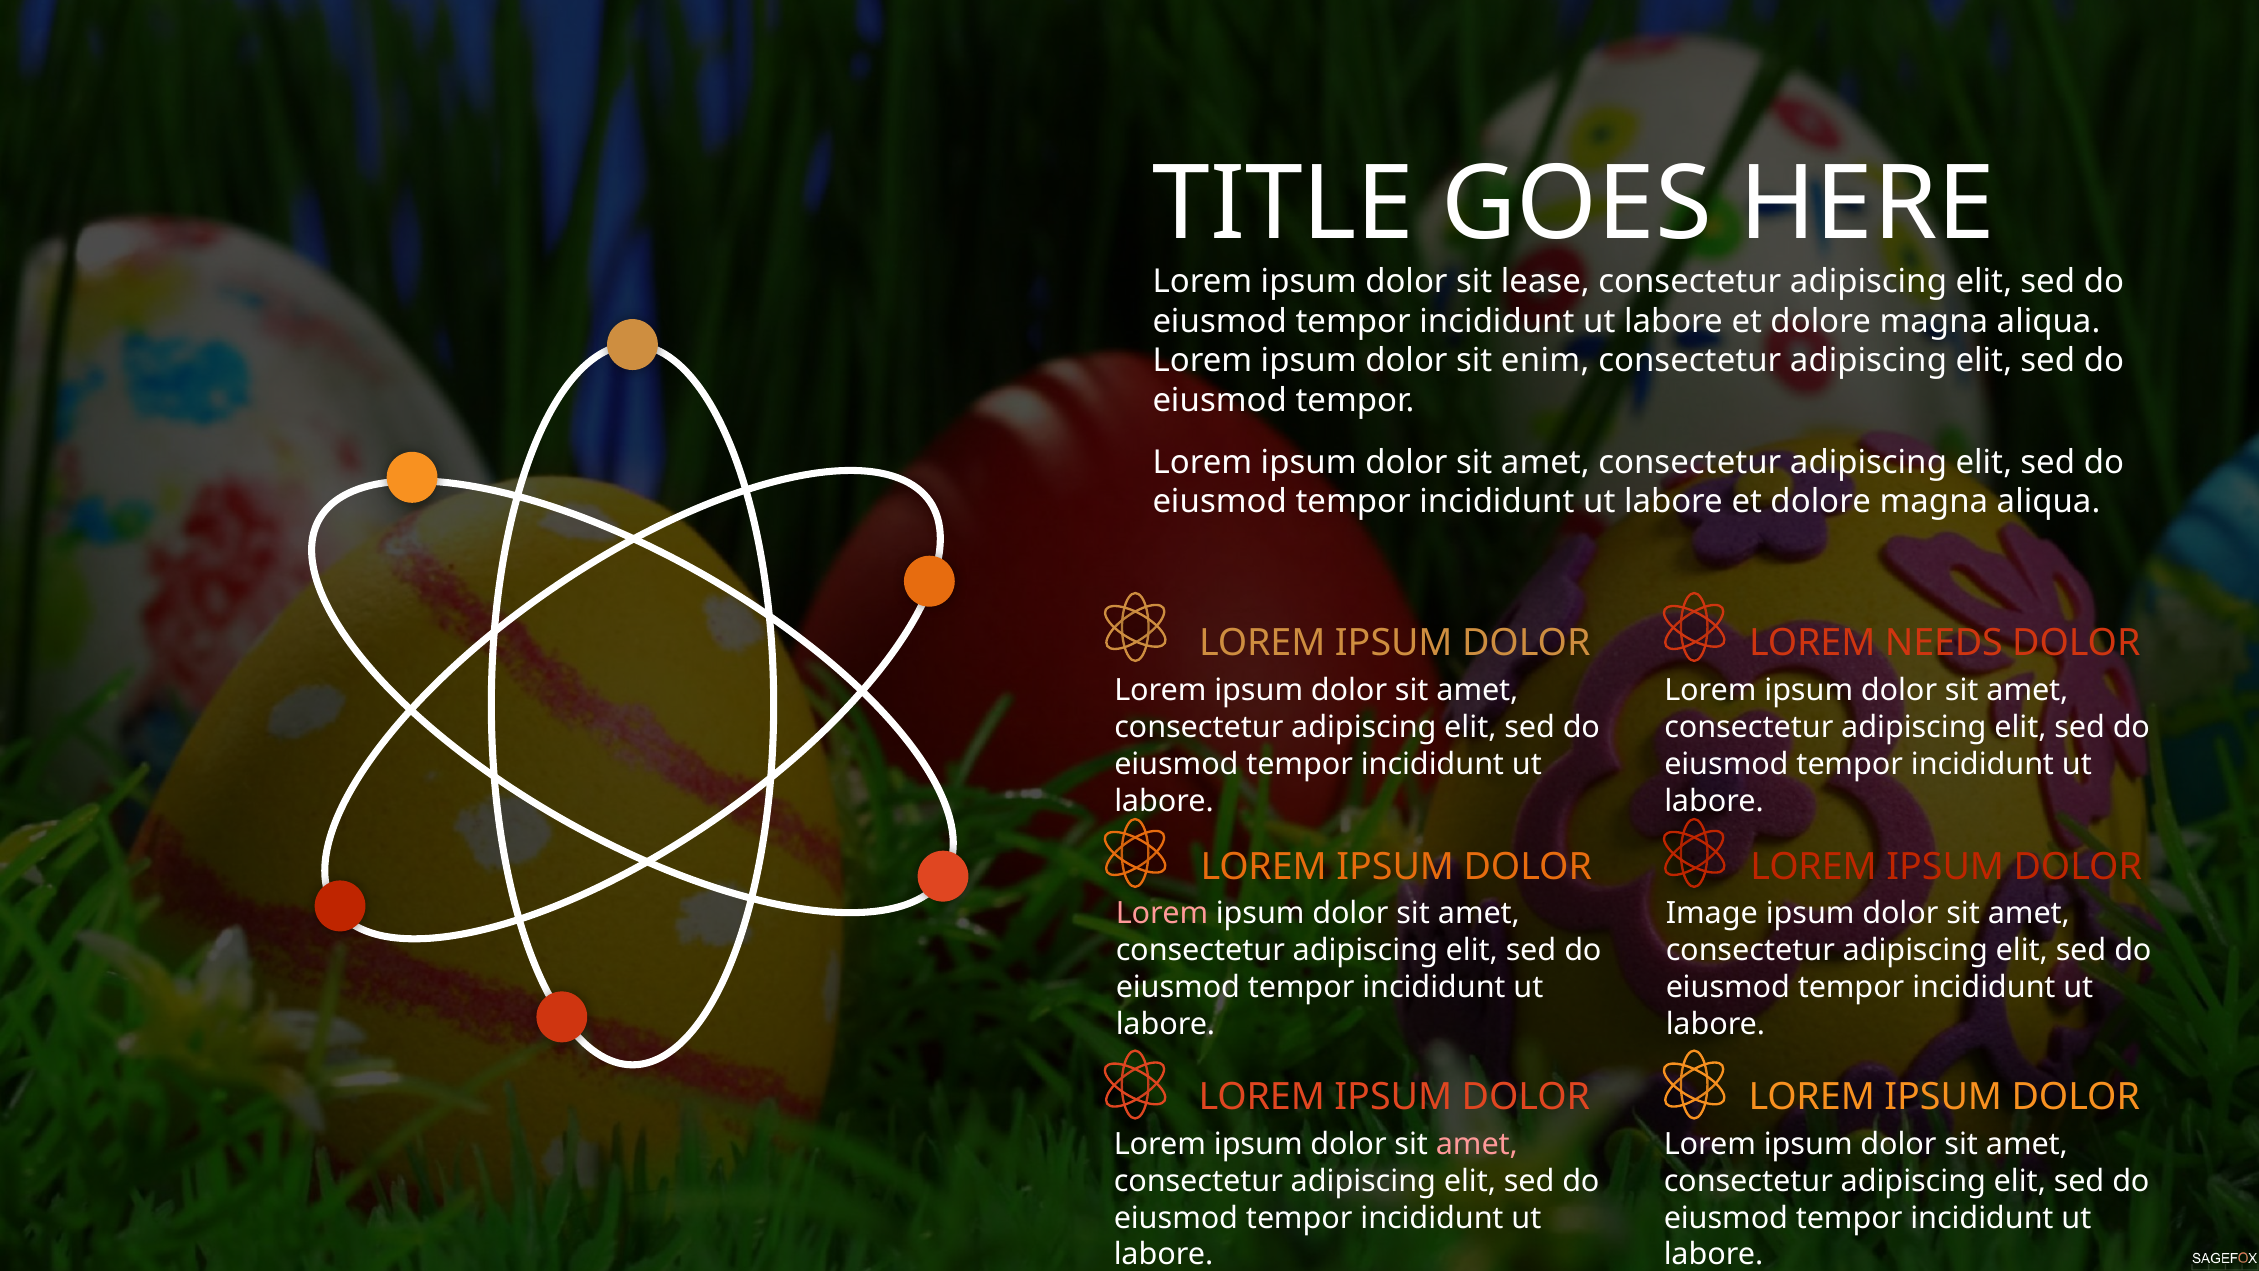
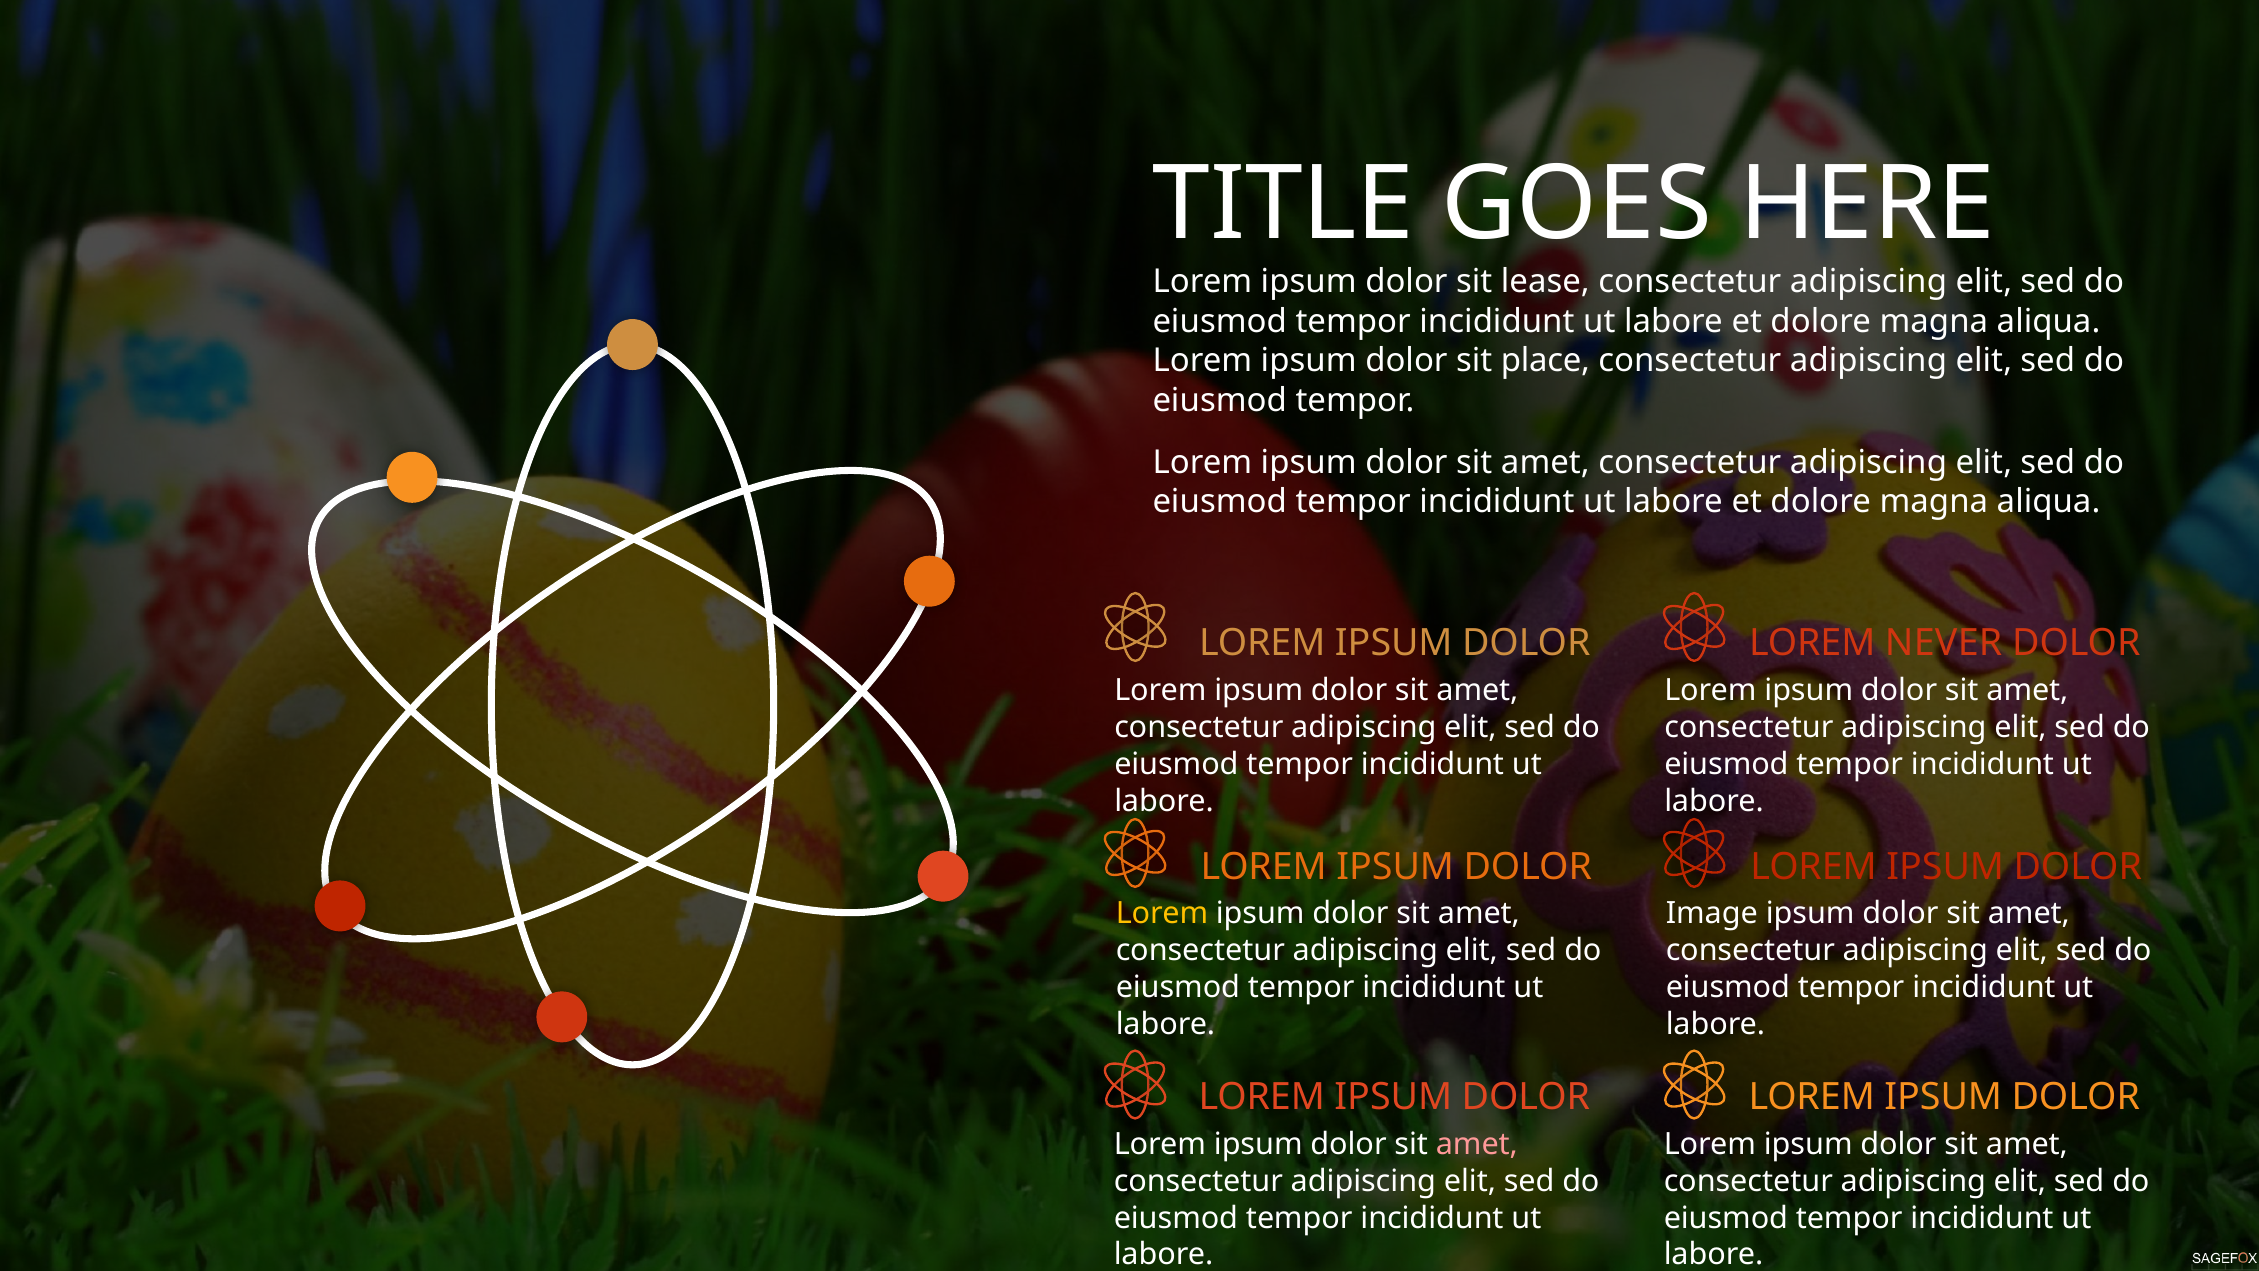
enim: enim -> place (1545, 361)
NEEDS: NEEDS -> NEVER (1944, 643)
Lorem colour: pink -> yellow (1162, 914)
